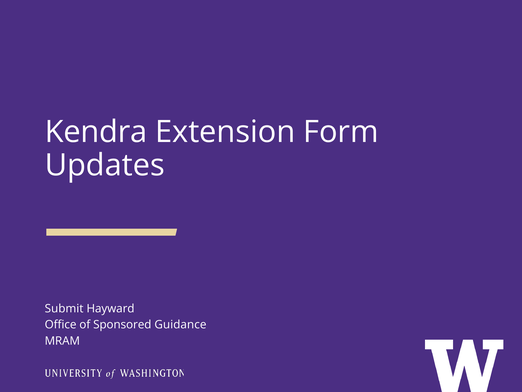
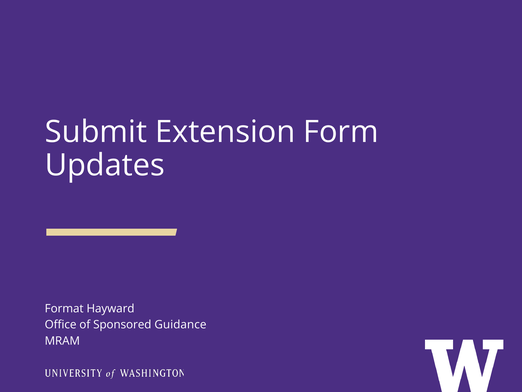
Kendra: Kendra -> Submit (96, 132)
Submit: Submit -> Format (64, 308)
